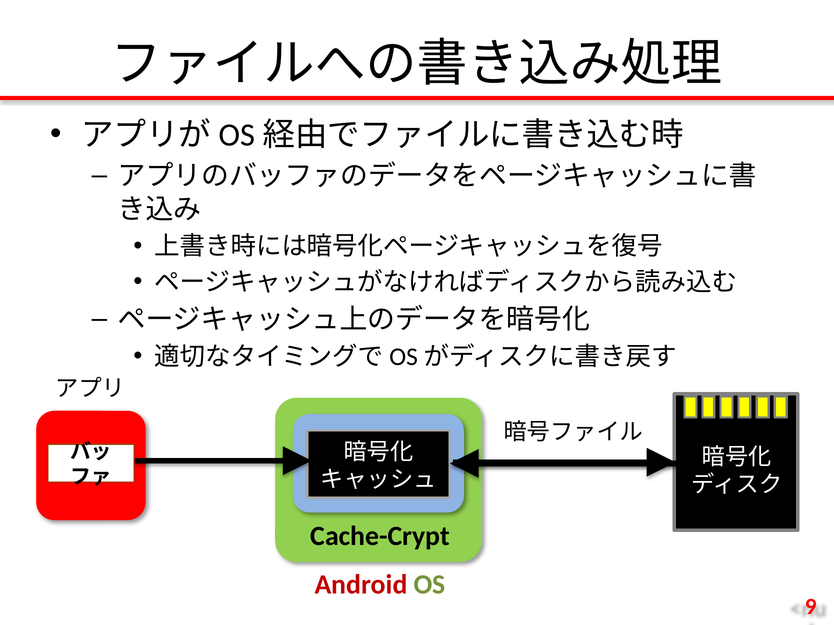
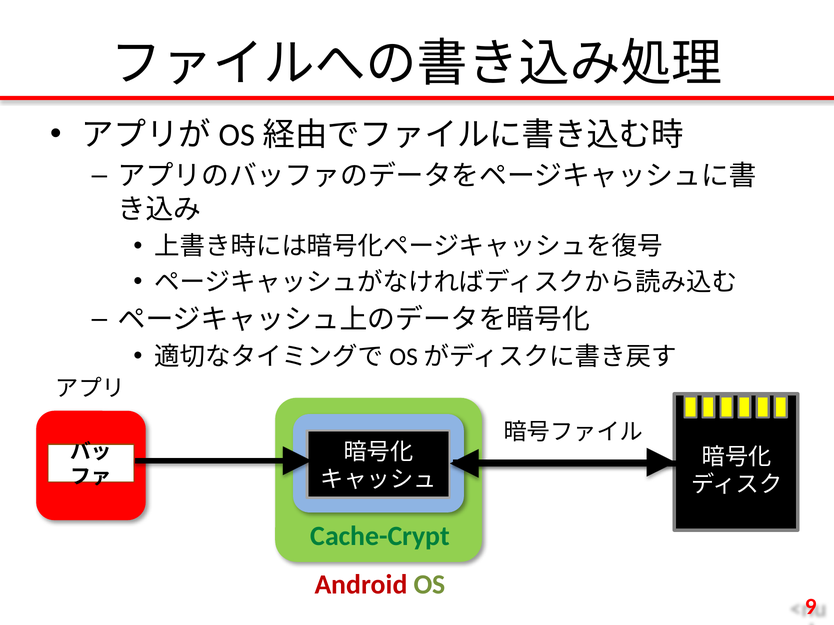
Cache-Crypt colour: black -> green (380, 536)
